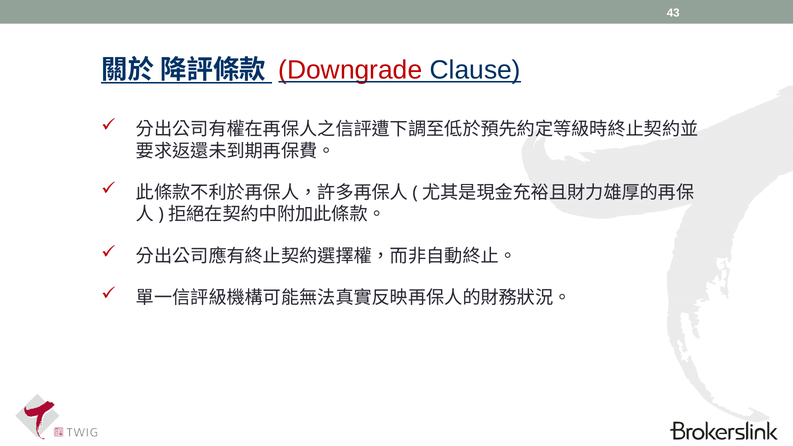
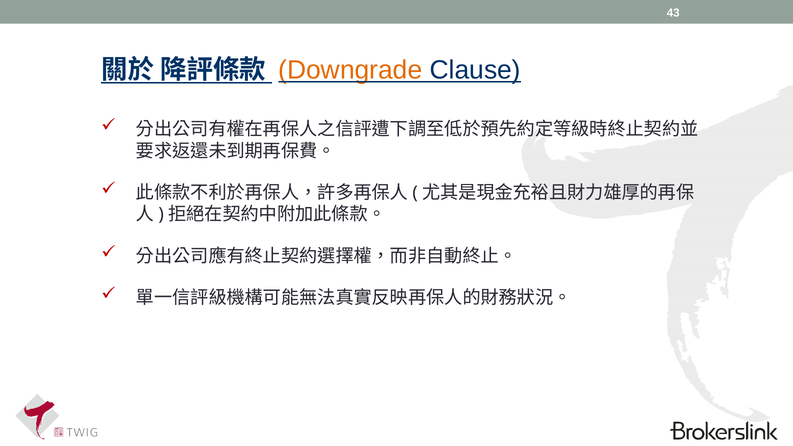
Downgrade colour: red -> orange (350, 70)
